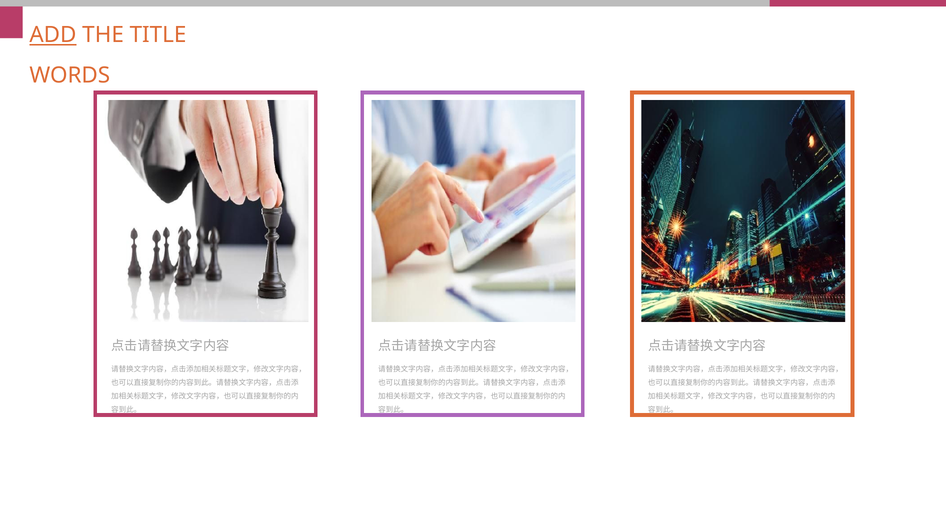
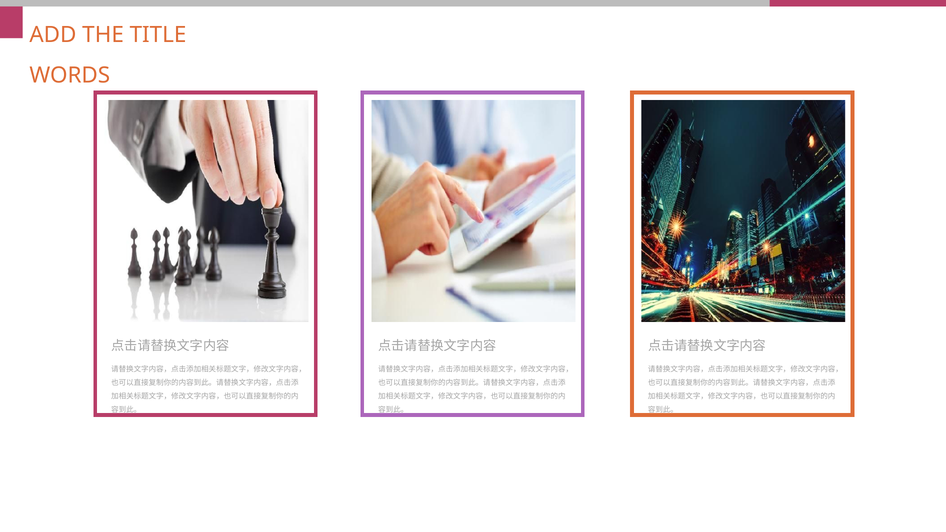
ADD underline: present -> none (53, 35)
